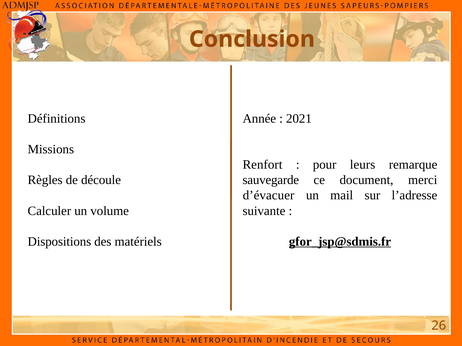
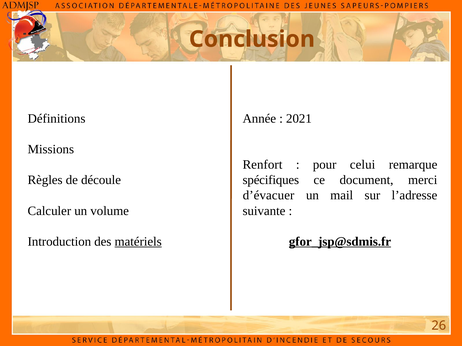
leurs: leurs -> celui (363, 165)
sauvegarde: sauvegarde -> spécifiques (271, 180)
Dispositions: Dispositions -> Introduction (59, 242)
matériels underline: none -> present (138, 242)
